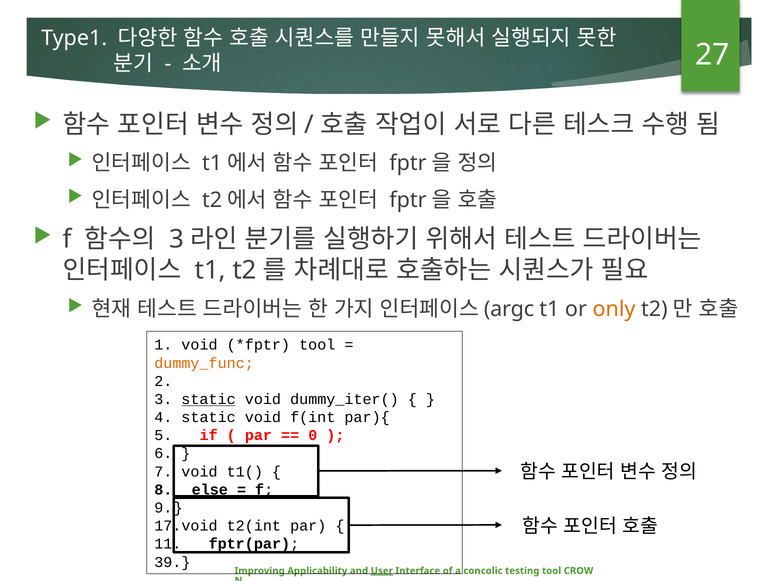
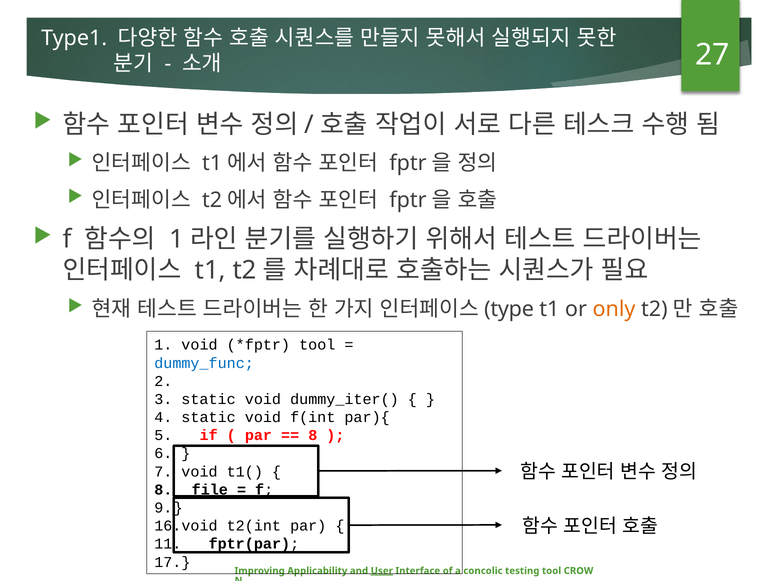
3: 3 -> 1 (176, 240)
argc: argc -> type (509, 309)
dummy_func colour: orange -> blue (204, 363)
static underline: present -> none (209, 399)
0: 0 -> 8 (313, 436)
else: else -> file (210, 490)
17.void: 17.void -> 16.void (186, 526)
39: 39 -> 17 (172, 562)
